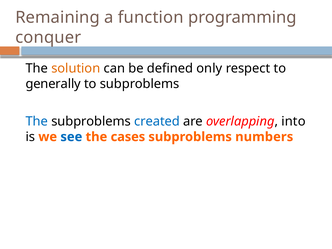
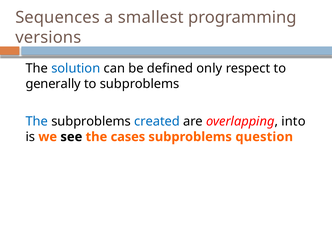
Remaining: Remaining -> Sequences (58, 17)
function: function -> smallest (151, 17)
conquer: conquer -> versions (48, 37)
solution colour: orange -> blue (76, 68)
see colour: blue -> black (71, 137)
numbers: numbers -> question (264, 137)
